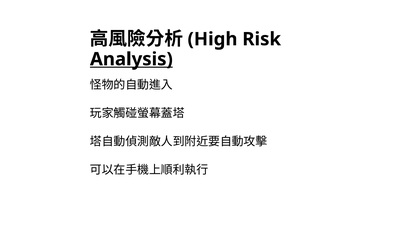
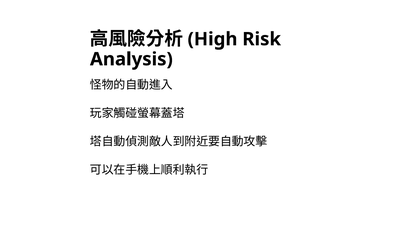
Analysis underline: present -> none (131, 59)
